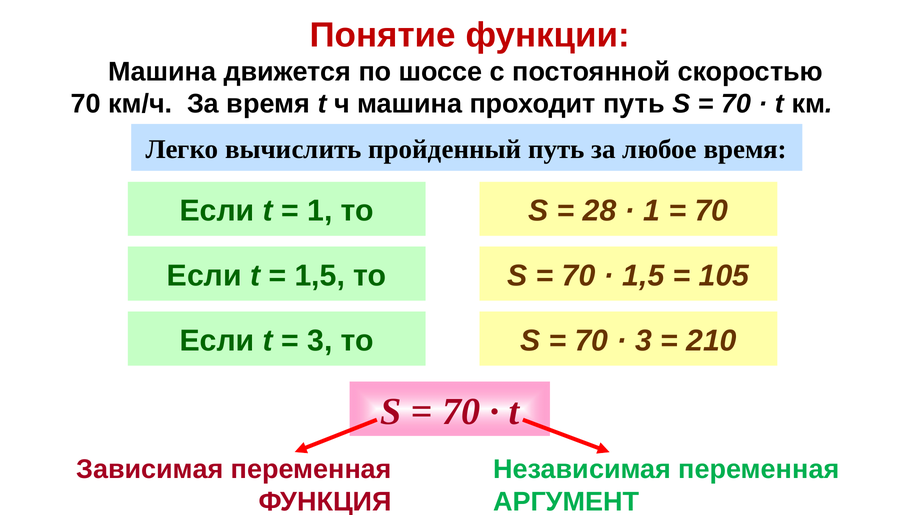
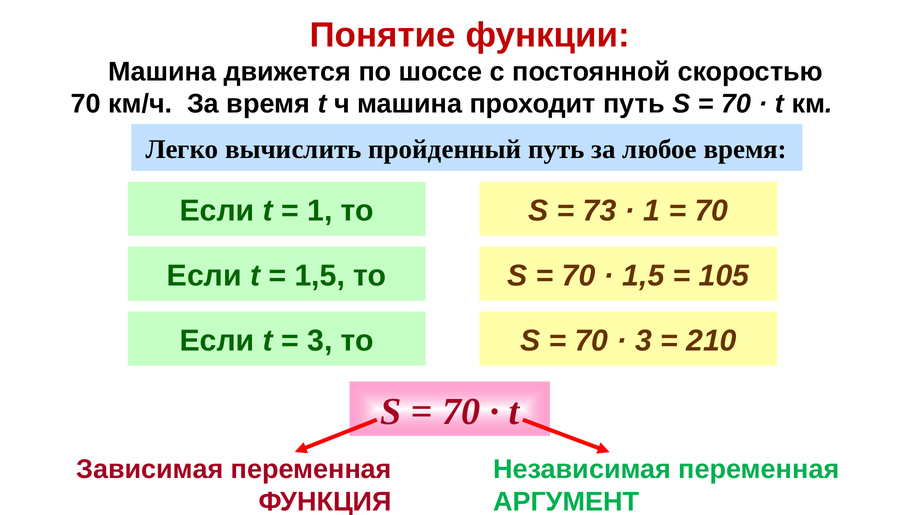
28: 28 -> 73 (600, 211)
